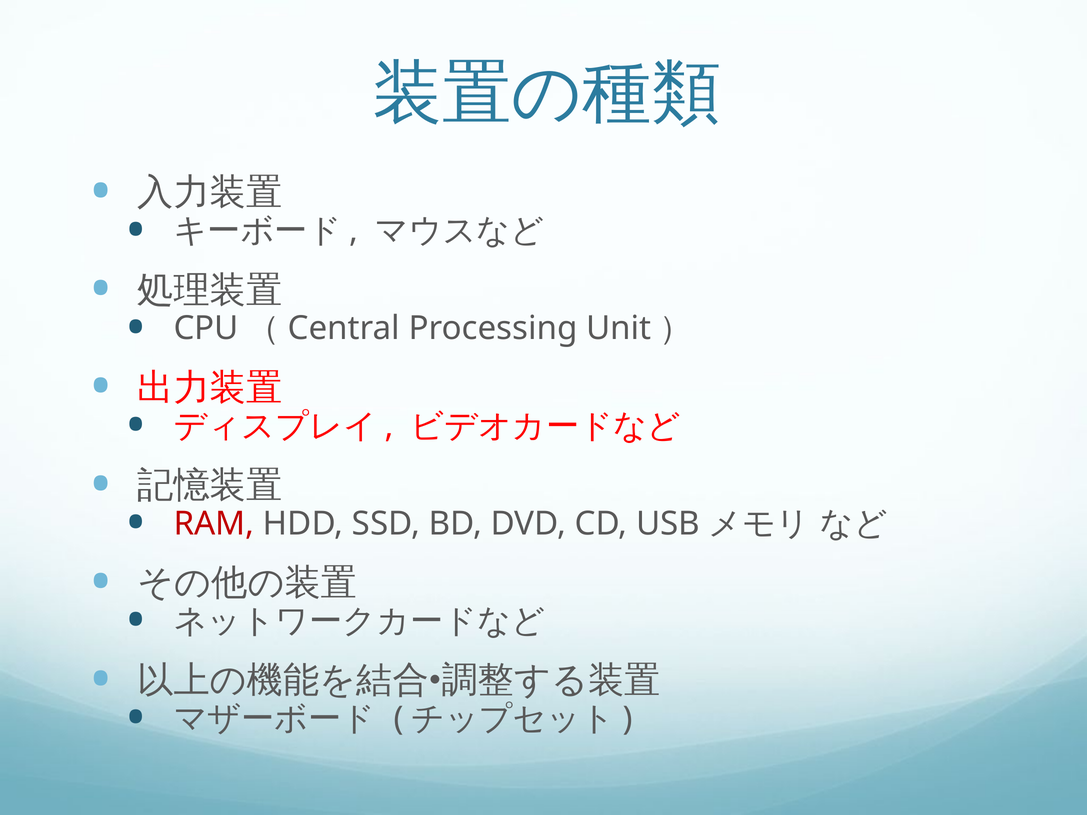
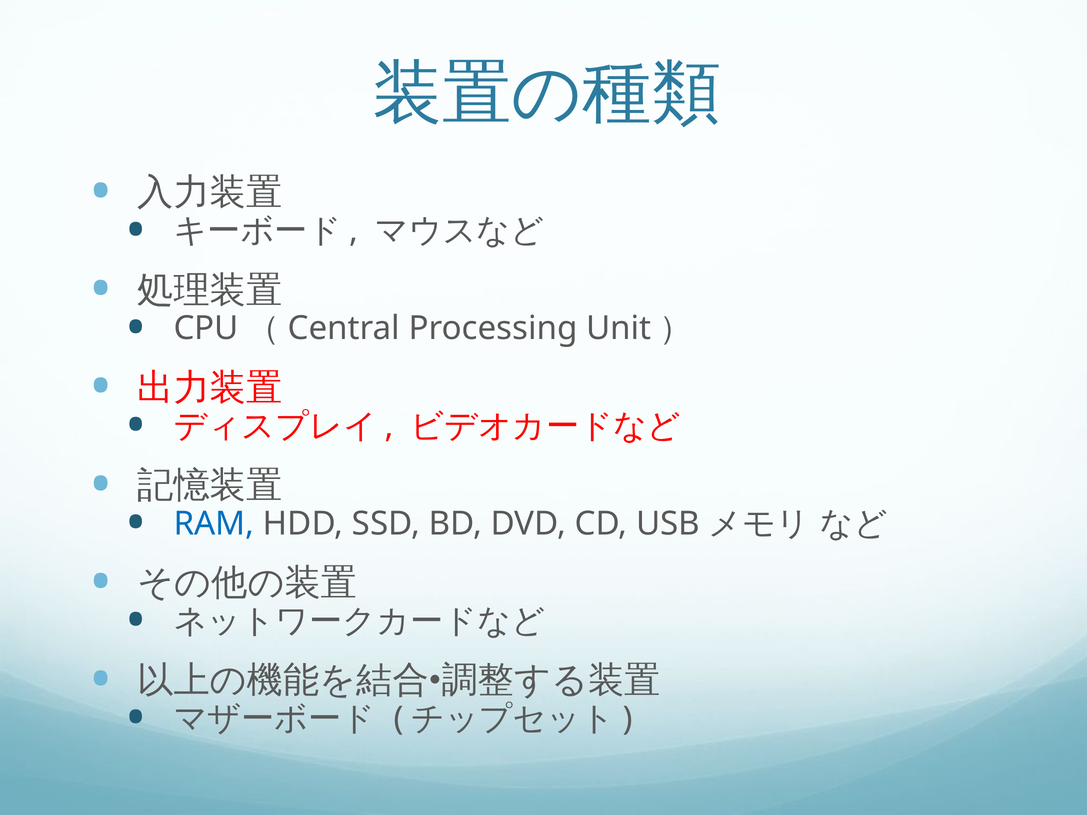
RAM colour: red -> blue (214, 524)
